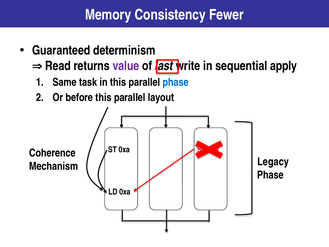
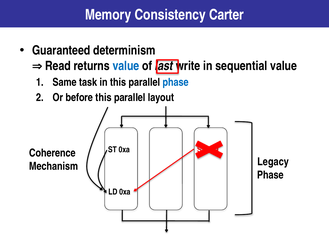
Fewer: Fewer -> Carter (226, 15)
value colour: purple -> blue (126, 66)
sequential apply: apply -> value (284, 66)
